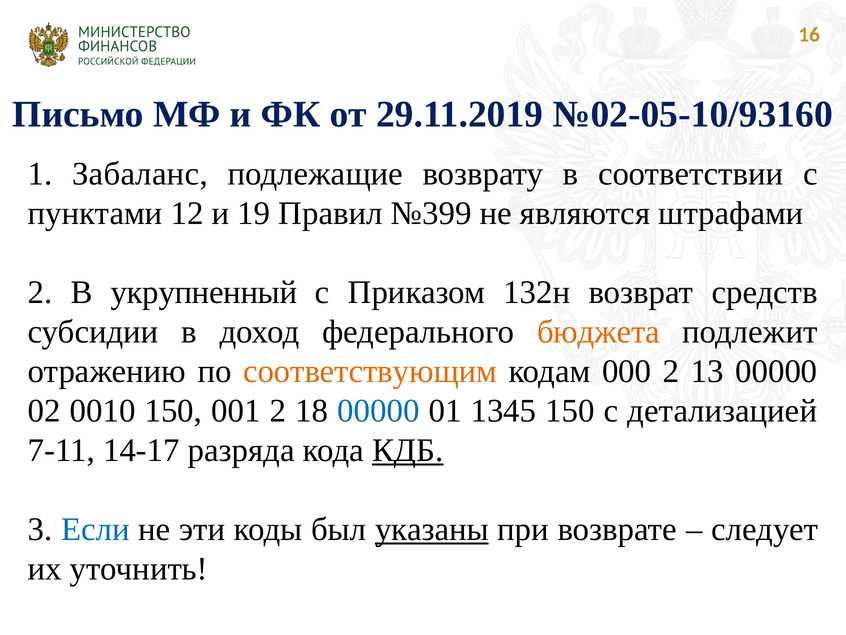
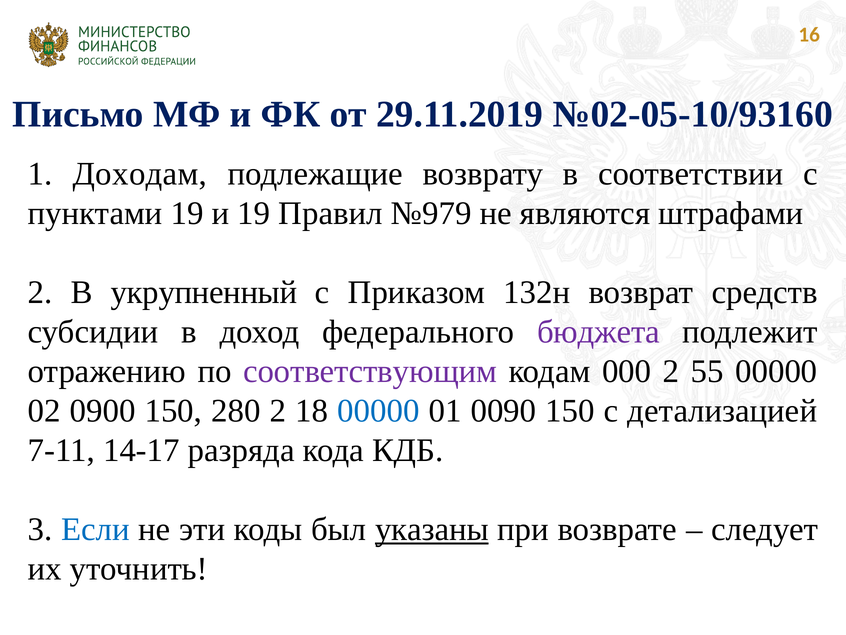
Забаланс: Забаланс -> Доходам (140, 173)
пунктами 12: 12 -> 19 (187, 213)
№399: №399 -> №979 (431, 213)
бюджета colour: orange -> purple (598, 332)
соответствующим colour: orange -> purple (370, 371)
13: 13 -> 55 (707, 371)
0010: 0010 -> 0900 (103, 411)
001: 001 -> 280 (236, 411)
1345: 1345 -> 0090 (503, 411)
КДБ underline: present -> none (408, 450)
